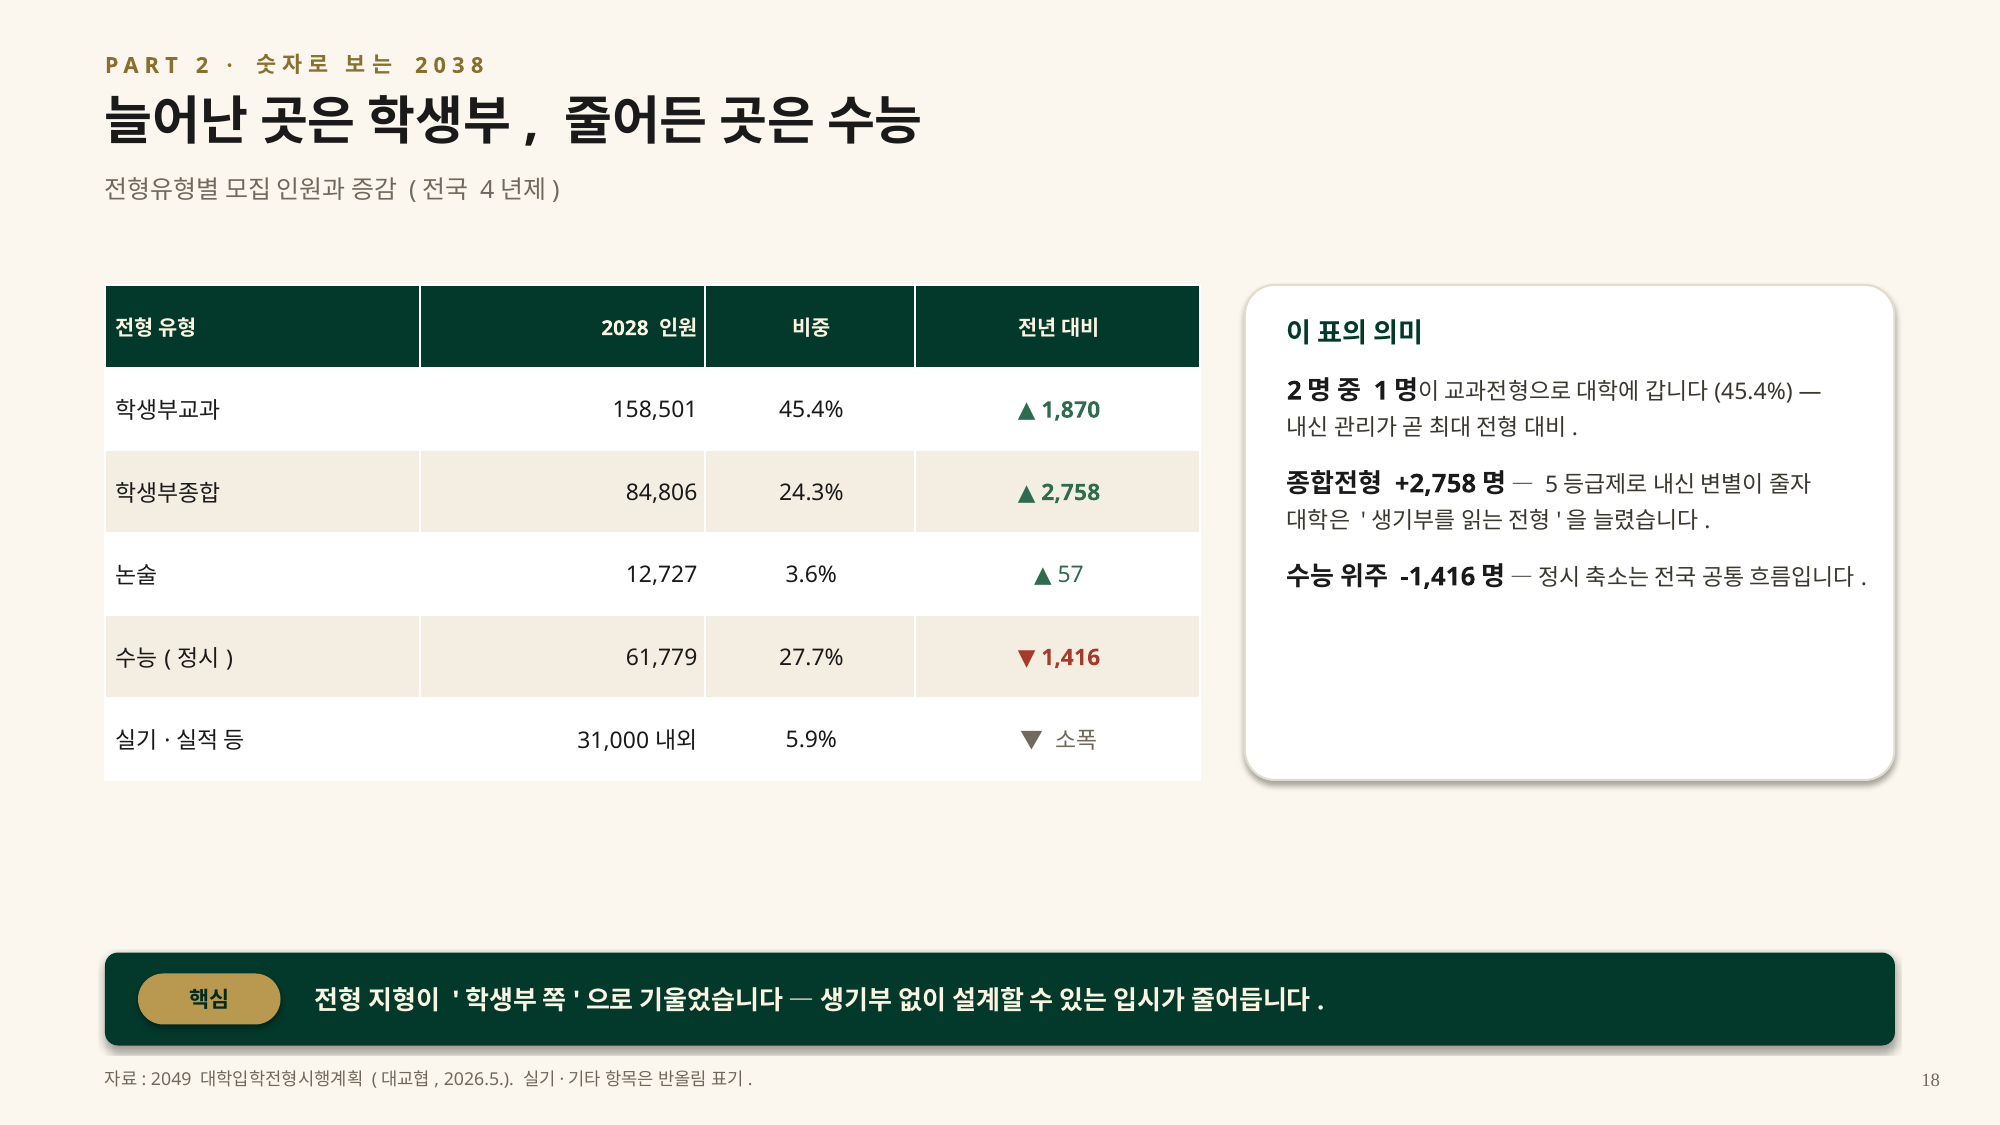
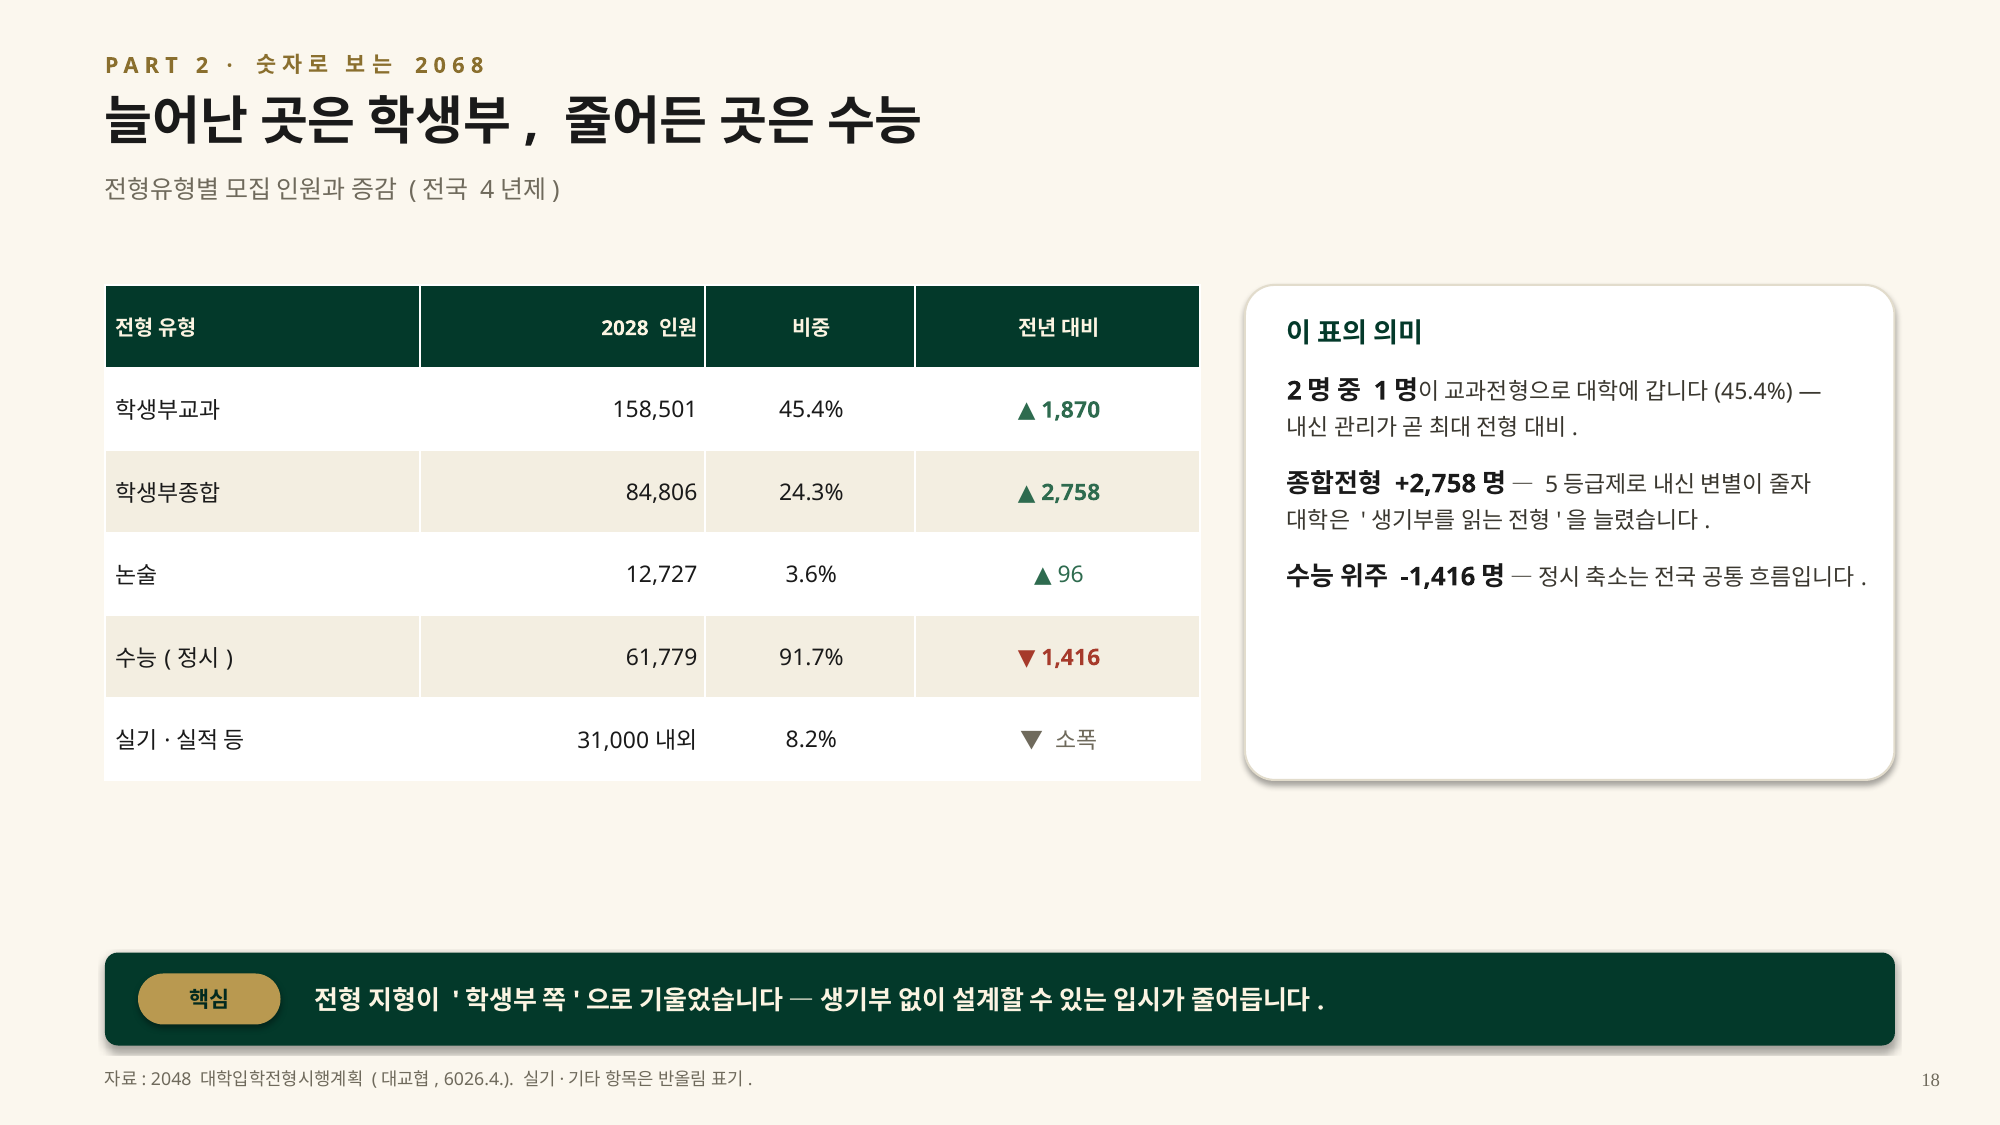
3: 3 -> 6 (458, 66)
57: 57 -> 96 (1071, 575)
27.7%: 27.7% -> 91.7% (811, 658)
5.9%: 5.9% -> 8.2% (811, 740)
2049: 2049 -> 2048 (171, 1080)
2026.5: 2026.5 -> 6026.4 (479, 1080)
